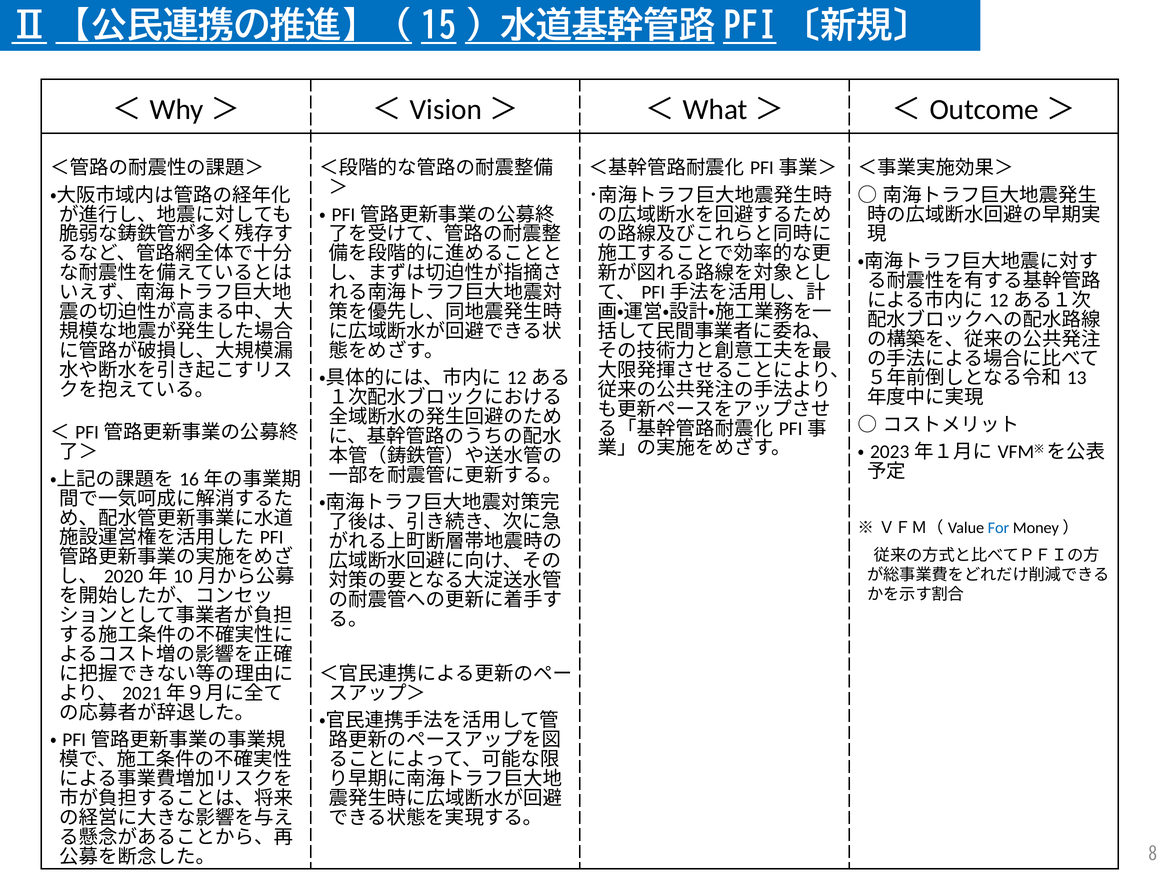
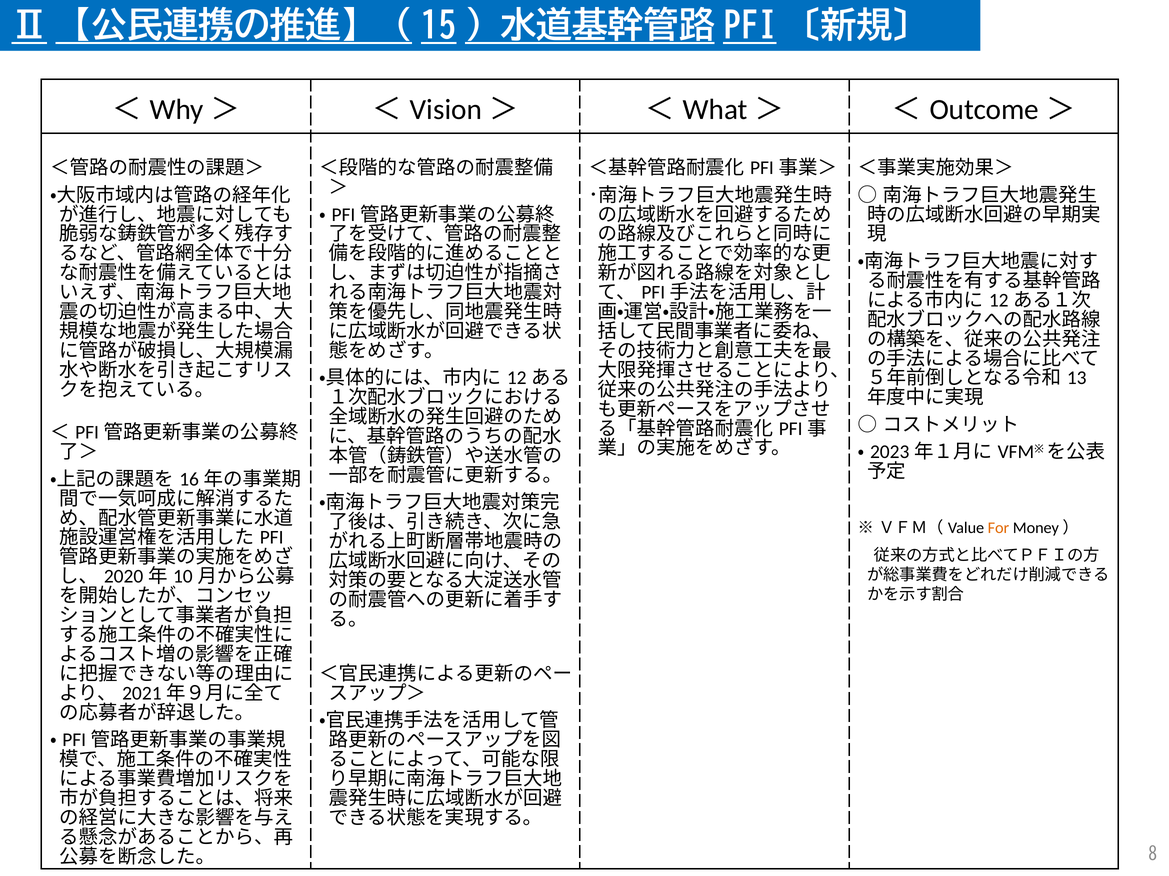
For colour: blue -> orange (998, 529)
